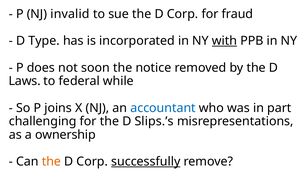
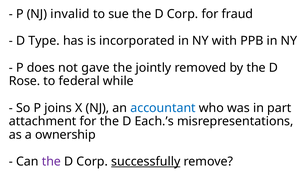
with underline: present -> none (224, 41)
soon: soon -> gave (95, 68)
notice: notice -> jointly (153, 68)
Laws: Laws -> Rose (25, 81)
challenging: challenging -> attachment (43, 121)
Slips.’s: Slips.’s -> Each.’s (154, 121)
the colour: orange -> purple (51, 162)
